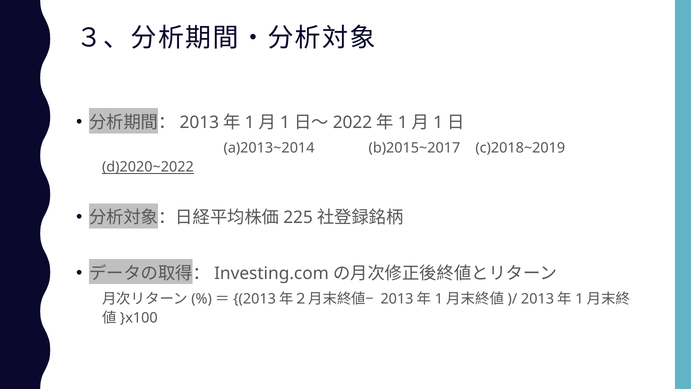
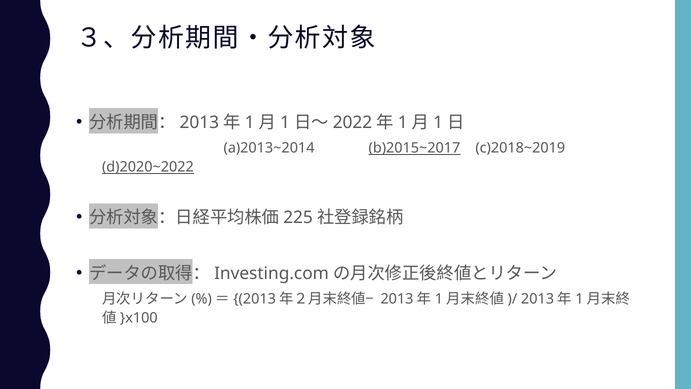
b)2015~2017 underline: none -> present (414, 148)
